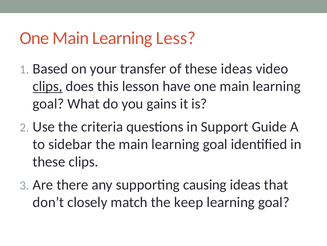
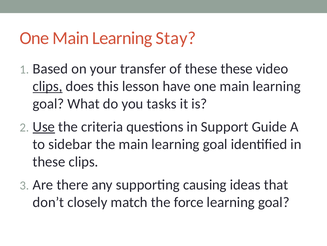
Less: Less -> Stay (176, 38)
these ideas: ideas -> these (237, 69)
gains: gains -> tasks (162, 103)
Use underline: none -> present (44, 126)
keep: keep -> force (189, 202)
